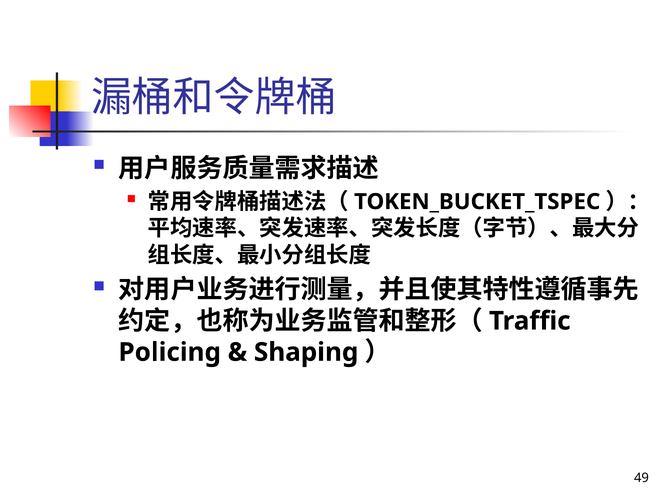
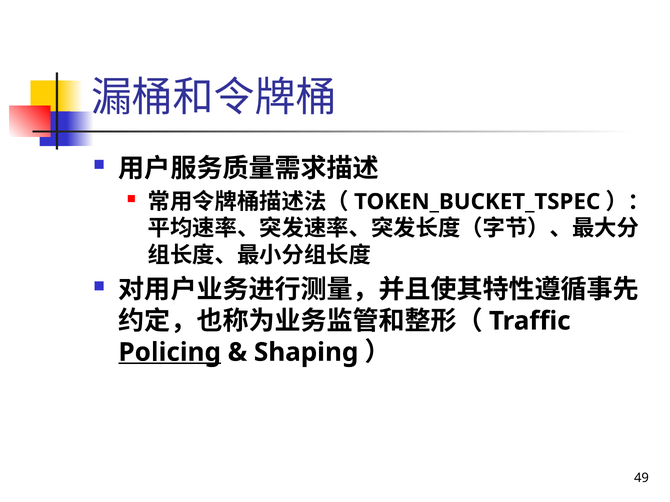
Policing underline: none -> present (170, 353)
